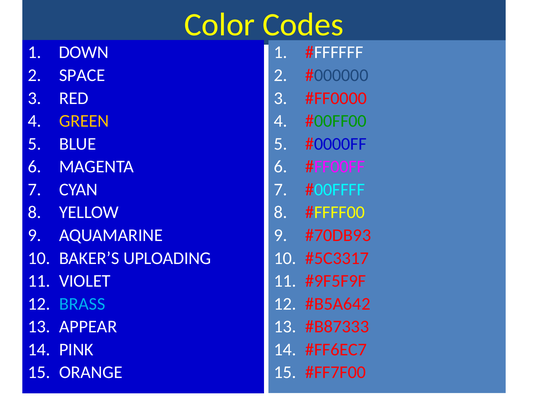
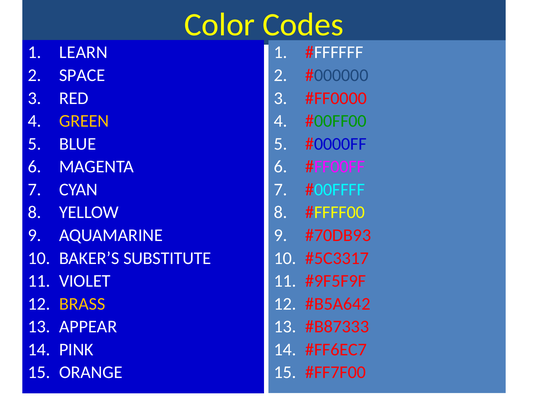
DOWN: DOWN -> LEARN (83, 53)
UPLOADING: UPLOADING -> SUBSTITUTE (167, 259)
BRASS colour: light blue -> yellow (82, 304)
